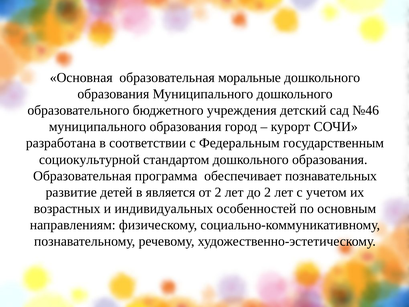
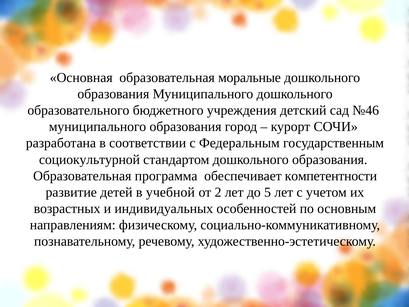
познавательных: познавательных -> компетентности (331, 176)
является: является -> учебной (170, 192)
до 2: 2 -> 5 (268, 192)
